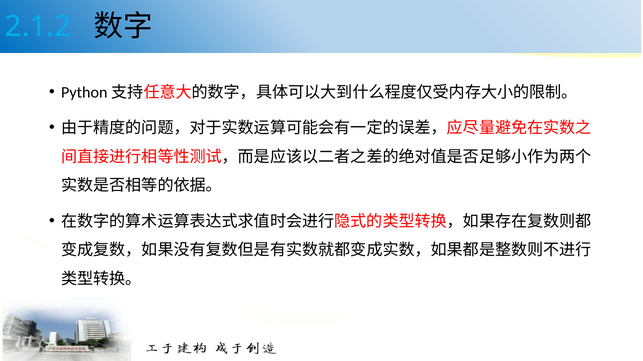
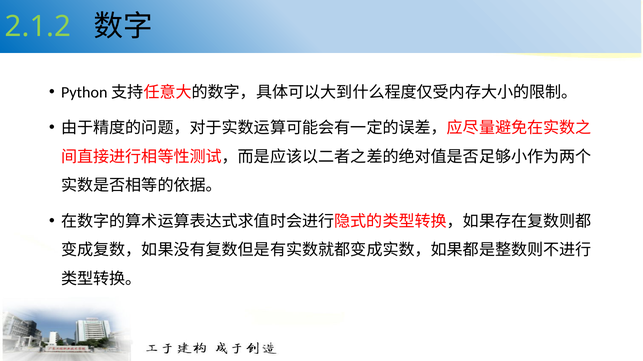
2.1.2 colour: light blue -> light green (38, 26)
